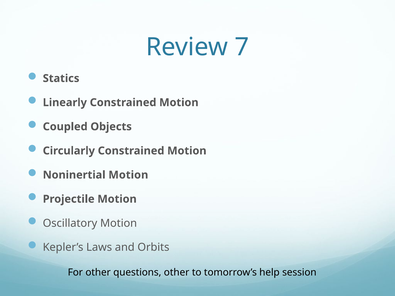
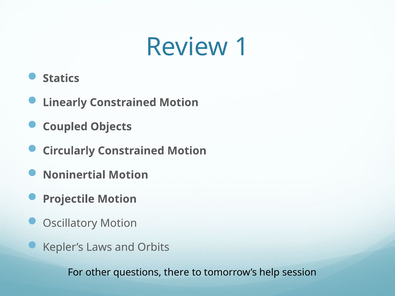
7: 7 -> 1 (242, 47)
questions other: other -> there (177, 273)
